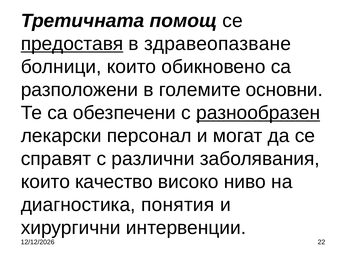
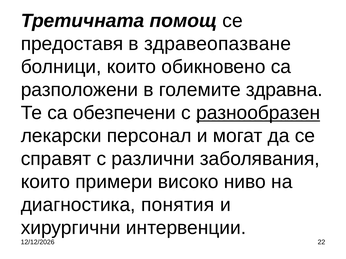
предоставя underline: present -> none (72, 44)
основни: основни -> здравна (284, 90)
качество: качество -> примери (114, 182)
